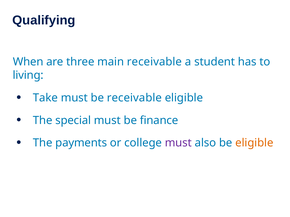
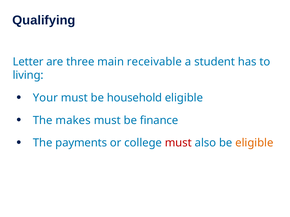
When: When -> Letter (28, 62)
Take: Take -> Your (45, 98)
be receivable: receivable -> household (134, 98)
special: special -> makes (73, 121)
must colour: purple -> red (178, 143)
